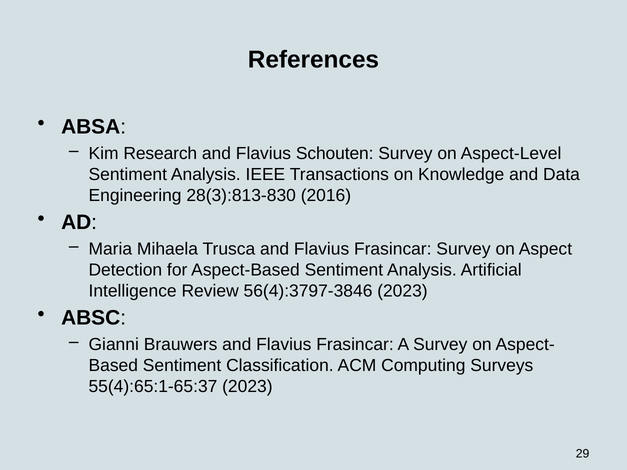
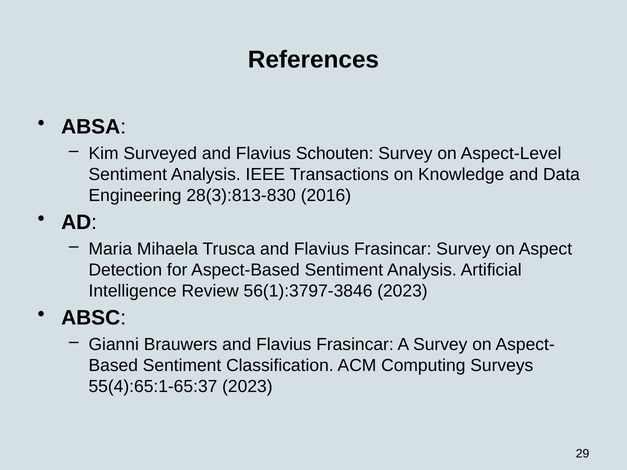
Research: Research -> Surveyed (160, 153)
56(4):3797-3846: 56(4):3797-3846 -> 56(1):3797-3846 (308, 291)
